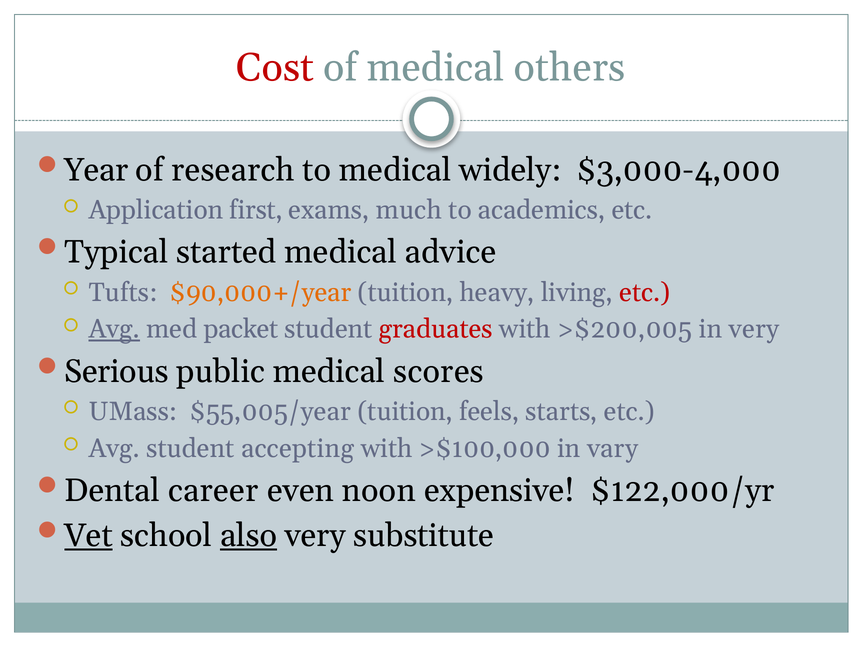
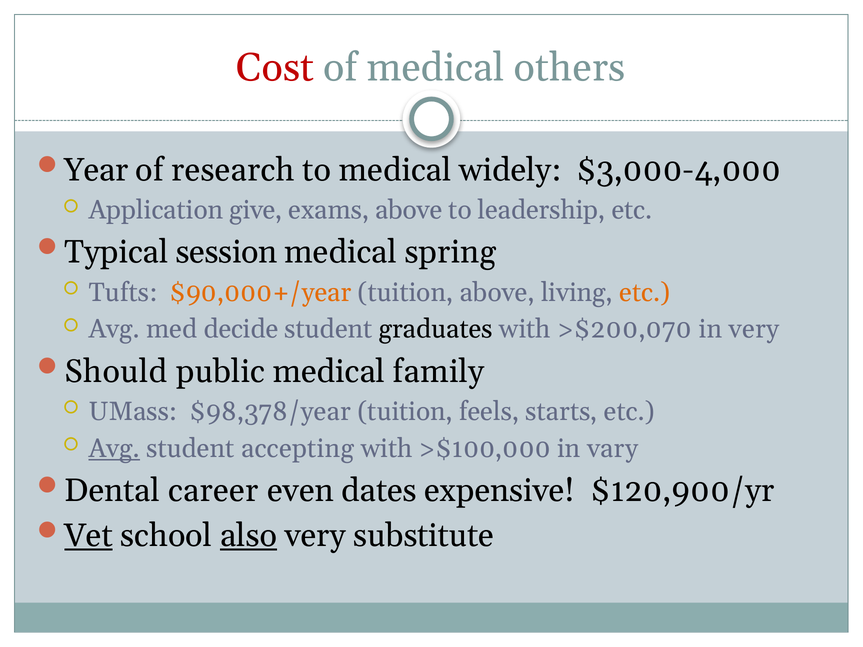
first: first -> give (256, 210)
exams much: much -> above (409, 210)
academics: academics -> leadership (542, 210)
started: started -> session (227, 252)
advice: advice -> spring (450, 252)
tuition heavy: heavy -> above (497, 292)
etc colour: red -> orange (645, 292)
Avg underline: present -> none (114, 329)
packet: packet -> decide (241, 329)
graduates colour: red -> black (436, 329)
>$200,005: >$200,005 -> >$200,070 (625, 329)
Serious: Serious -> Should (116, 371)
scores: scores -> family (439, 371)
$55,005/year: $55,005/year -> $98,378/year (270, 412)
Avg underline: none -> present (114, 448)
noon: noon -> dates (379, 491)
$122,000/yr: $122,000/yr -> $120,900/yr (683, 491)
